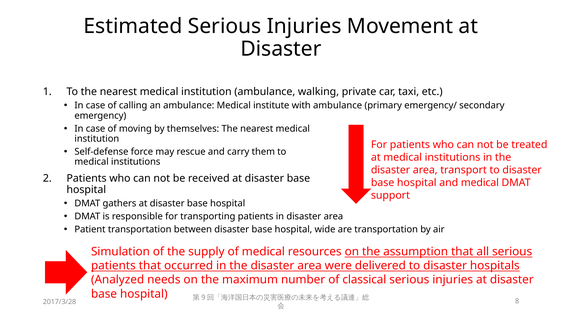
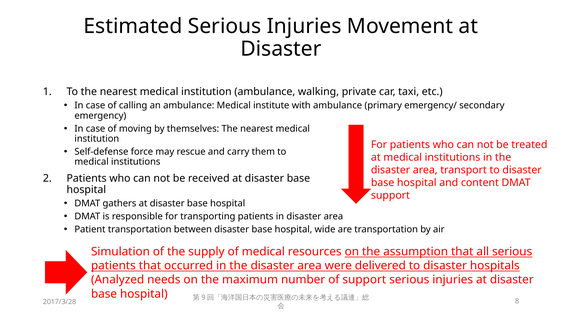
and medical: medical -> content (480, 183)
of classical: classical -> support (364, 280)
